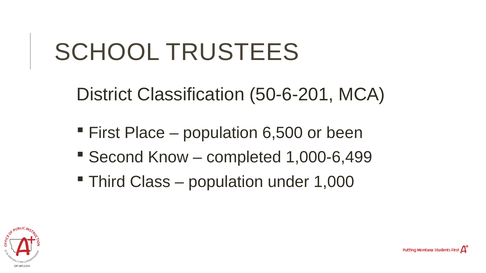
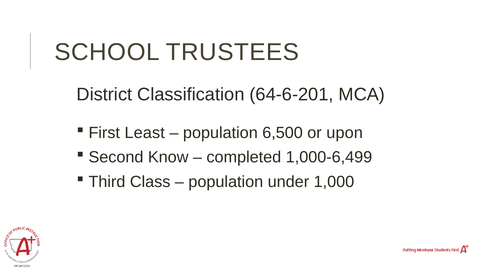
50-6-201: 50-6-201 -> 64-6-201 (292, 95)
Place: Place -> Least (145, 133)
been: been -> upon (345, 133)
